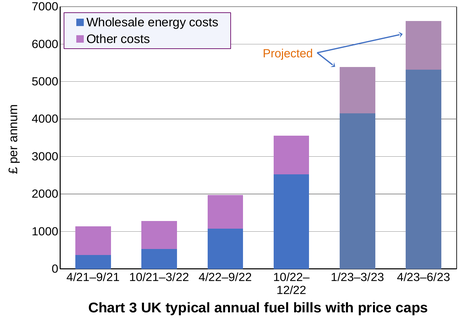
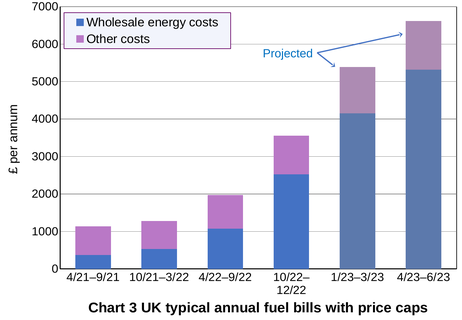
Projected colour: orange -> blue (288, 54)
